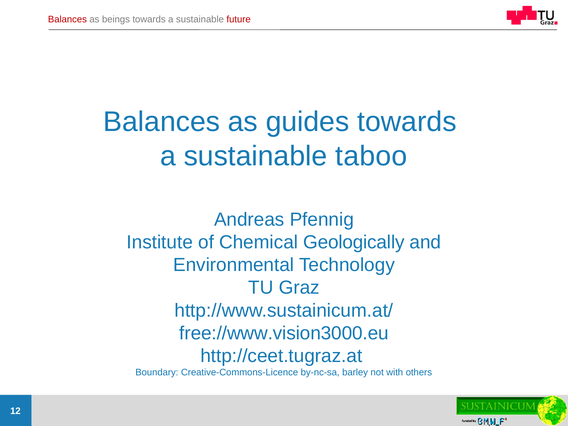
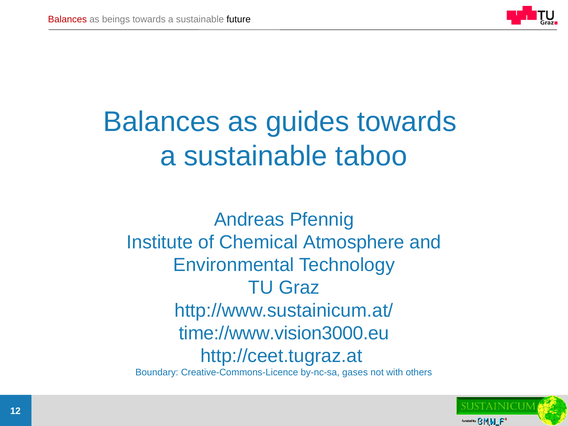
future colour: red -> black (239, 19)
Geologically: Geologically -> Atmosphere (354, 242)
free://www.vision3000.eu: free://www.vision3000.eu -> time://www.vision3000.eu (284, 333)
barley: barley -> gases (355, 372)
